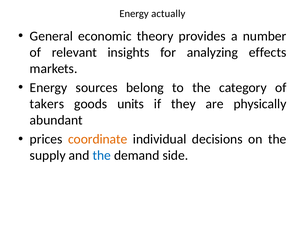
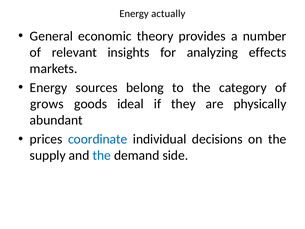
takers: takers -> grows (47, 104)
units: units -> ideal (131, 104)
coordinate colour: orange -> blue (98, 139)
